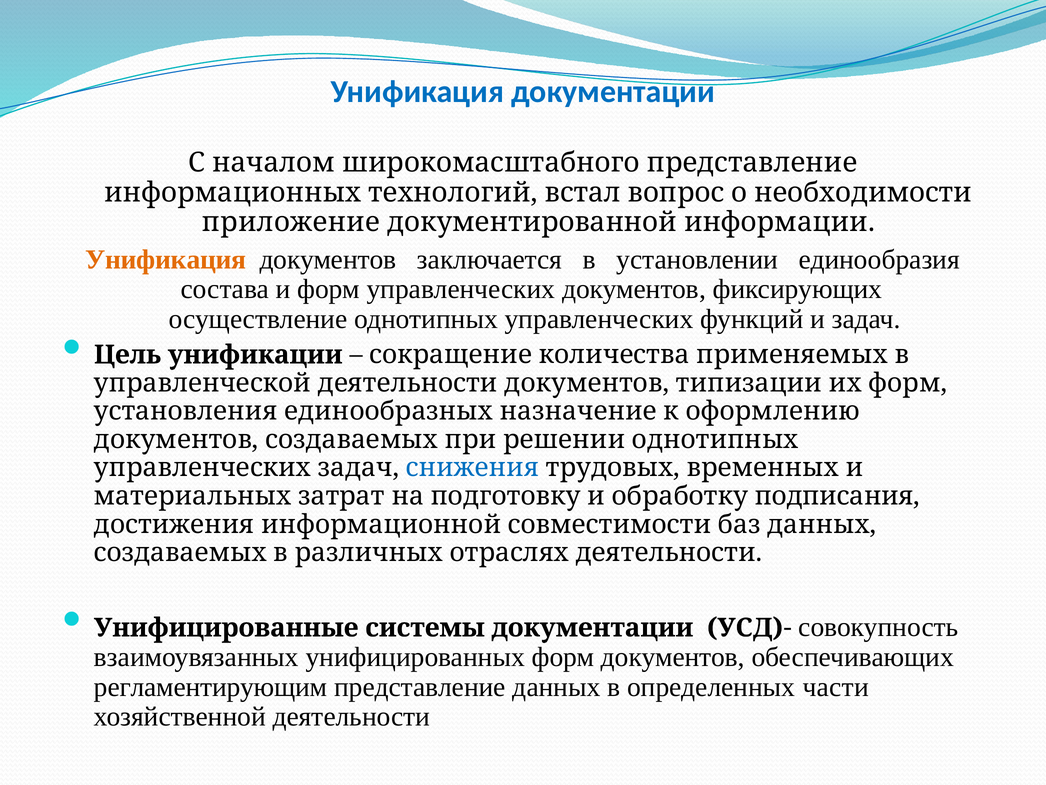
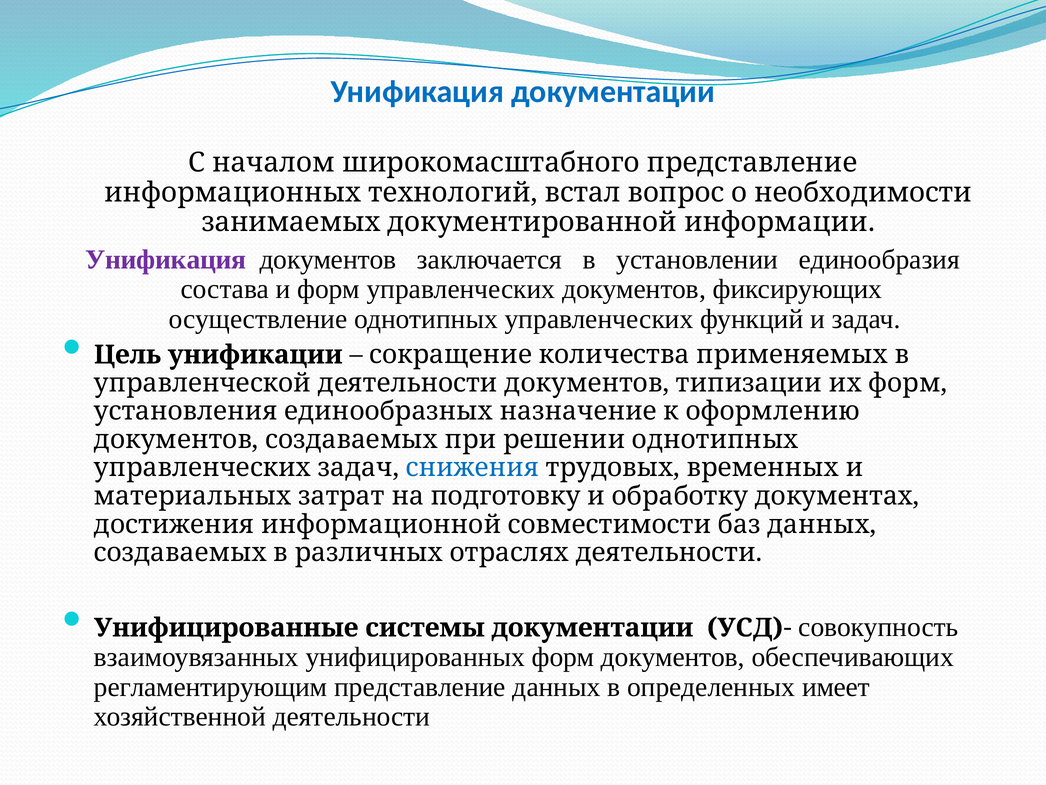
приложение: приложение -> занимаемых (291, 222)
Унификация colour: orange -> purple (166, 259)
подписания: подписания -> документах (837, 496)
части: части -> имеет (836, 687)
